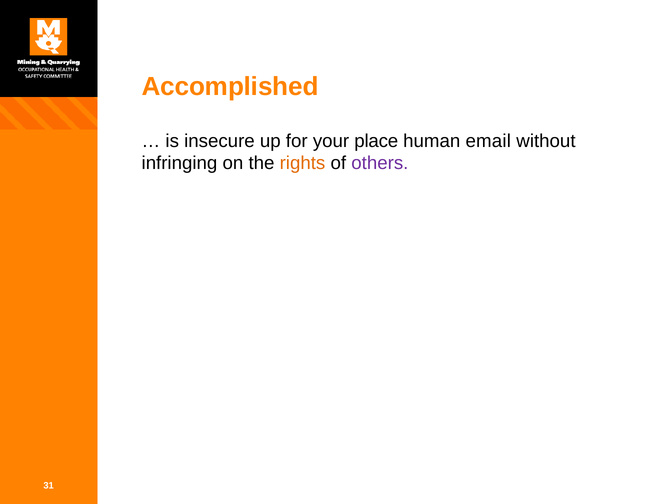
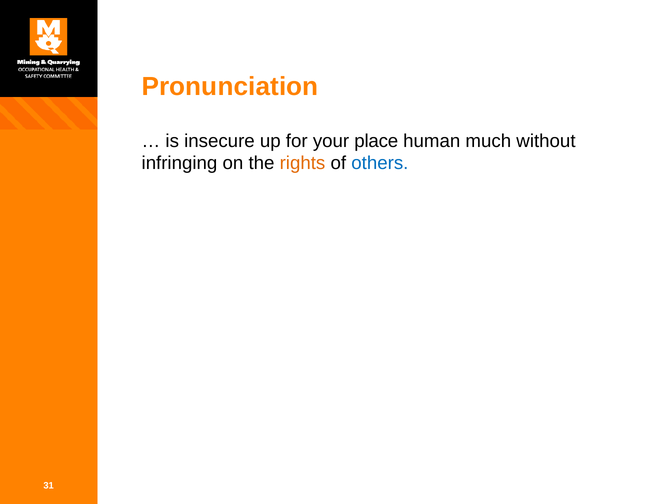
Accomplished: Accomplished -> Pronunciation (230, 87)
email: email -> much (488, 141)
others colour: purple -> blue (380, 163)
